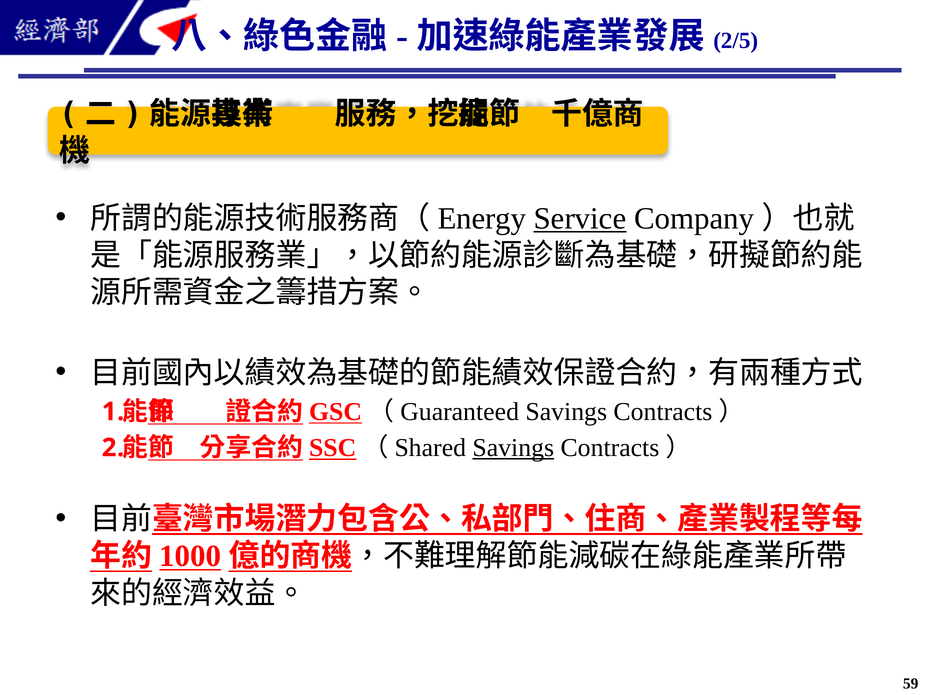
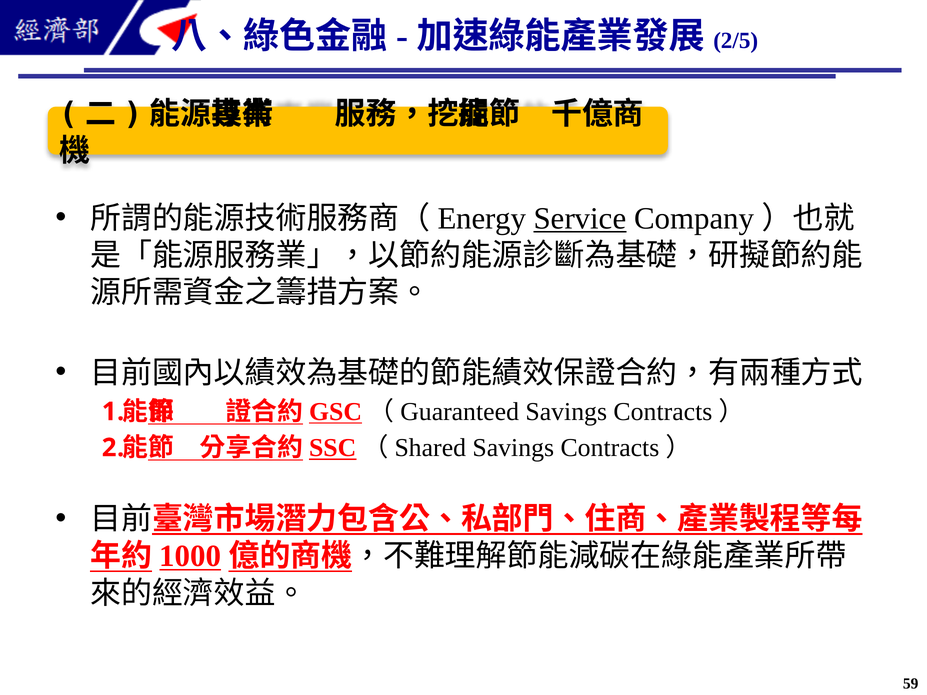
Savings underline: present -> none (513, 448)
